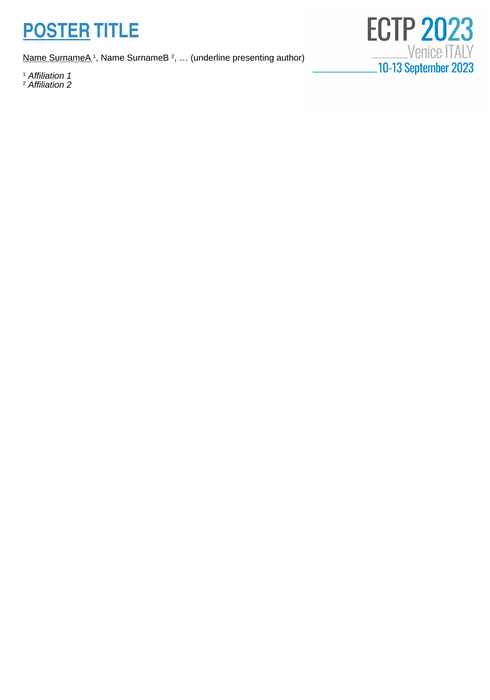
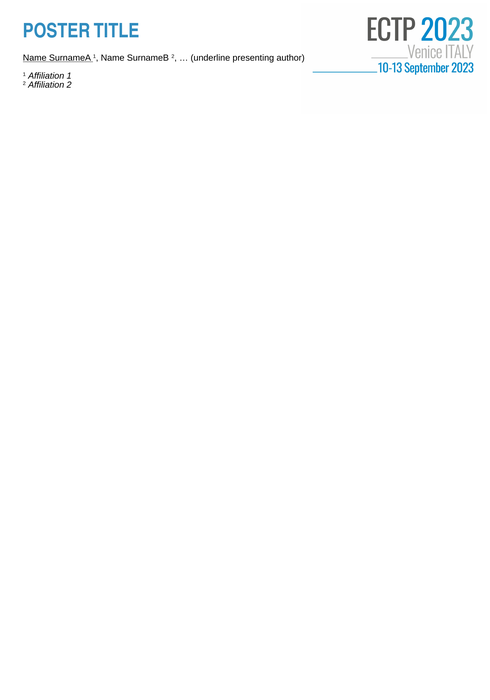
POSTER underline: present -> none (57, 31)
